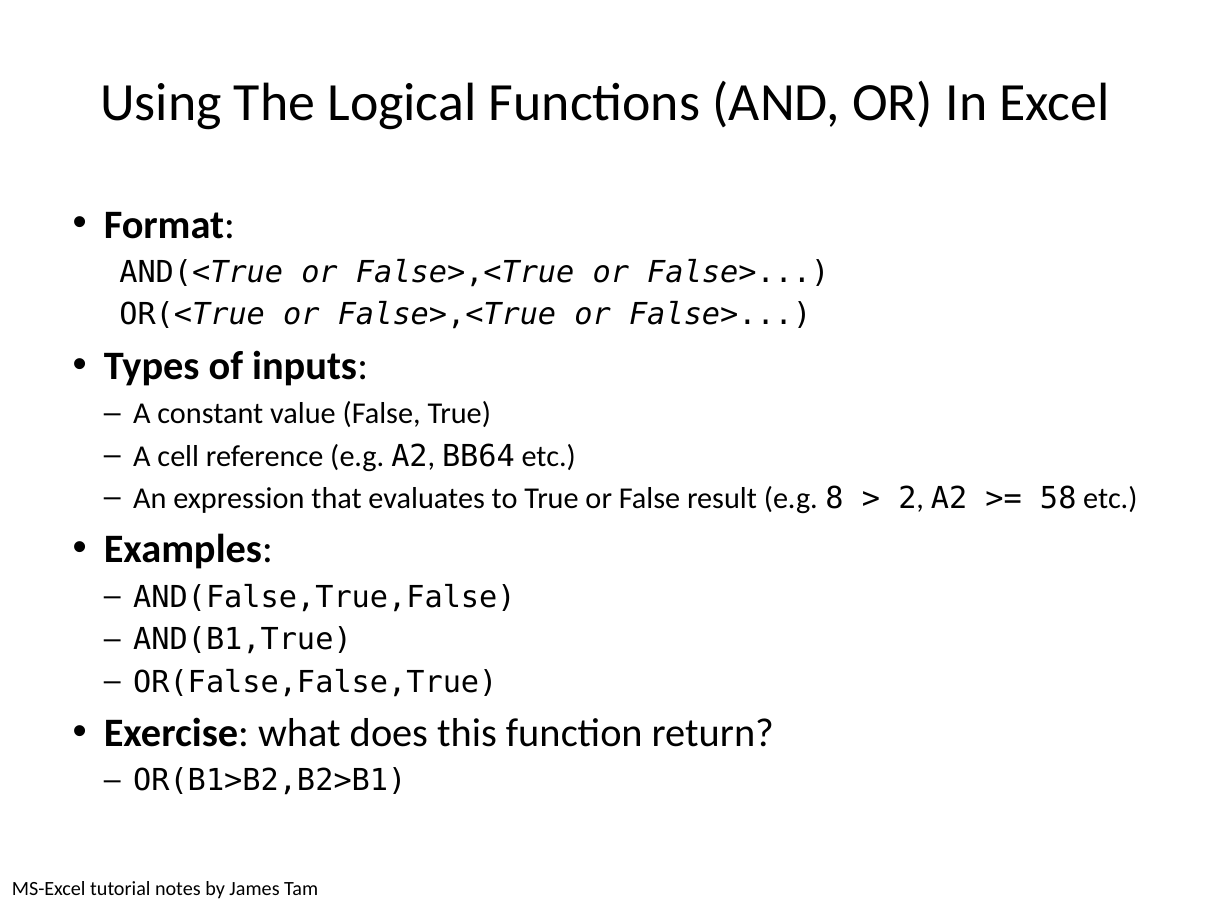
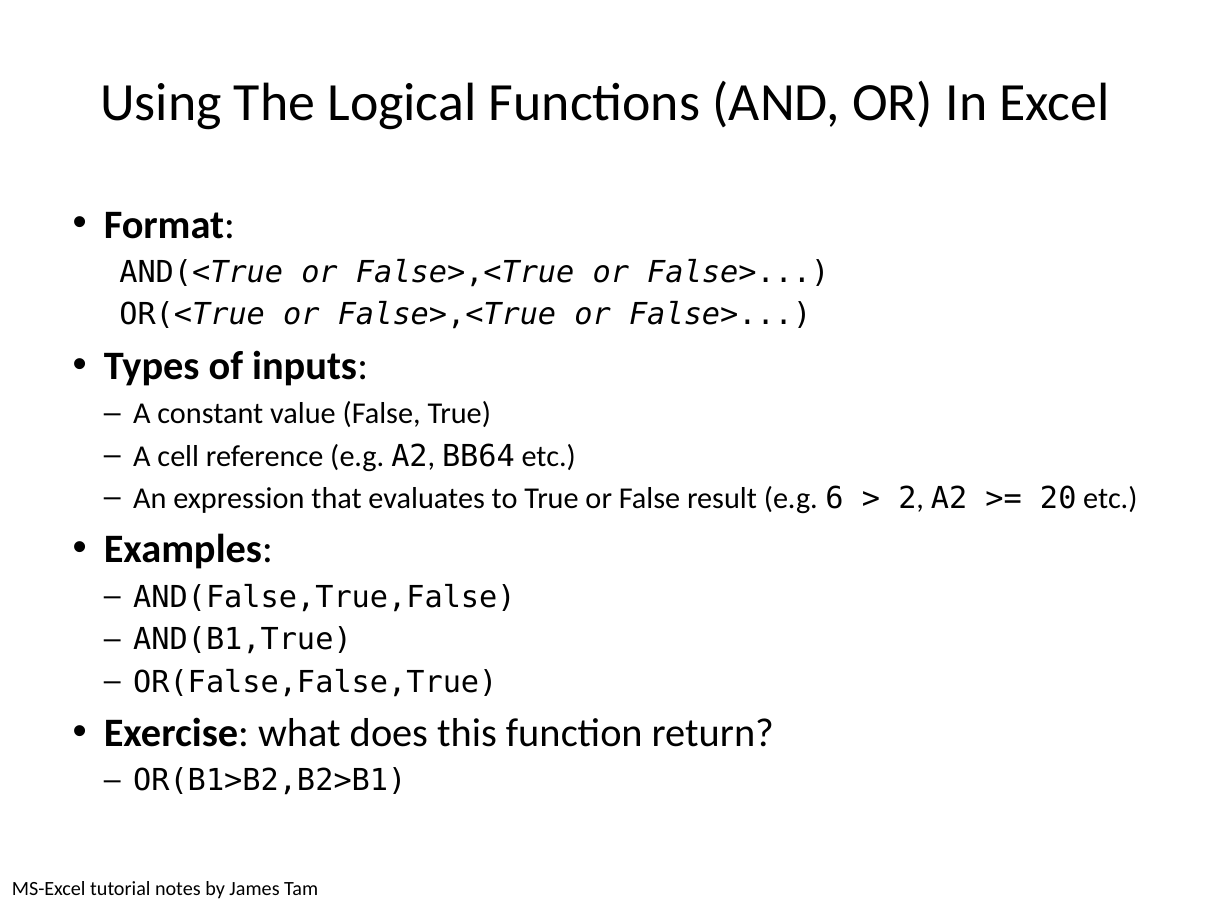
8: 8 -> 6 (835, 499)
58: 58 -> 20 (1058, 499)
